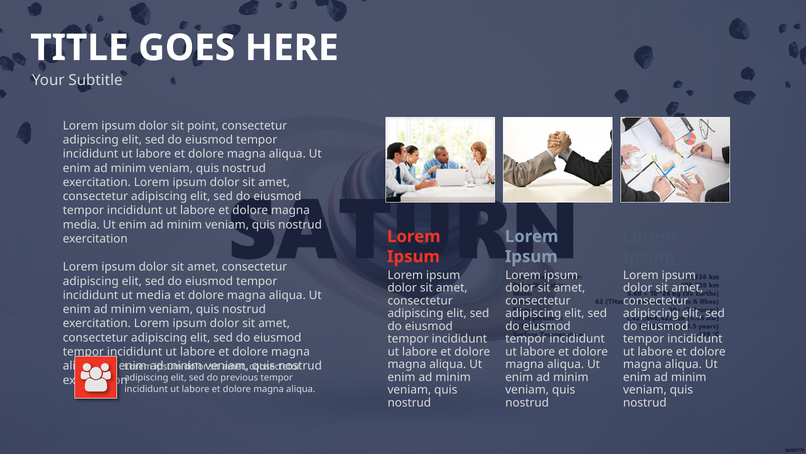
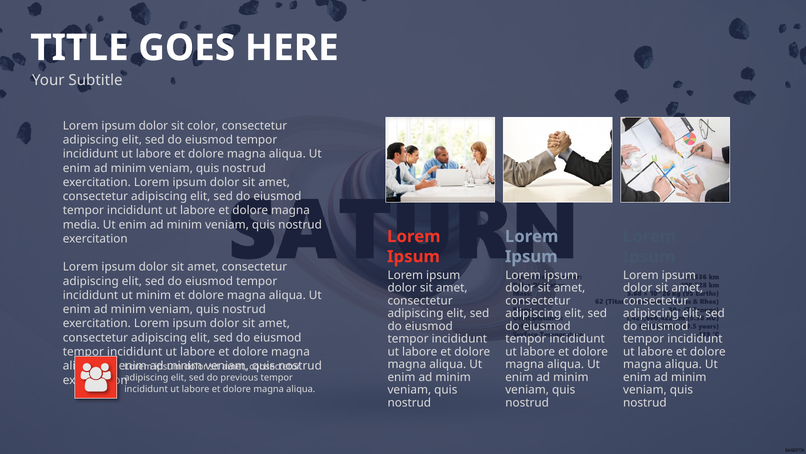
point: point -> color (203, 126)
ut media: media -> minim (153, 295)
